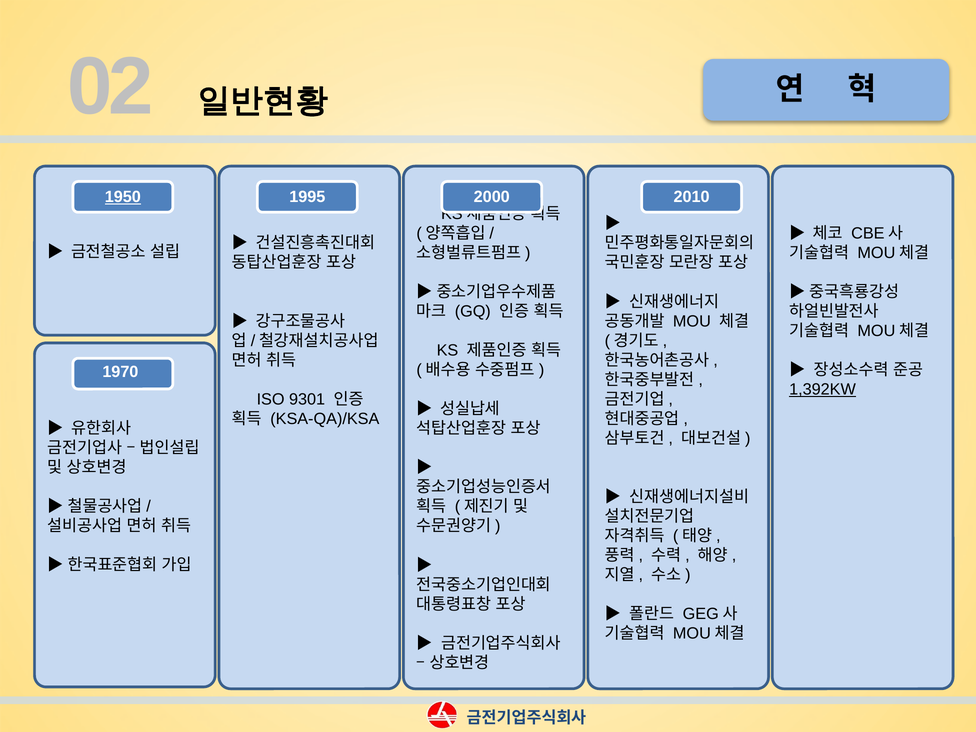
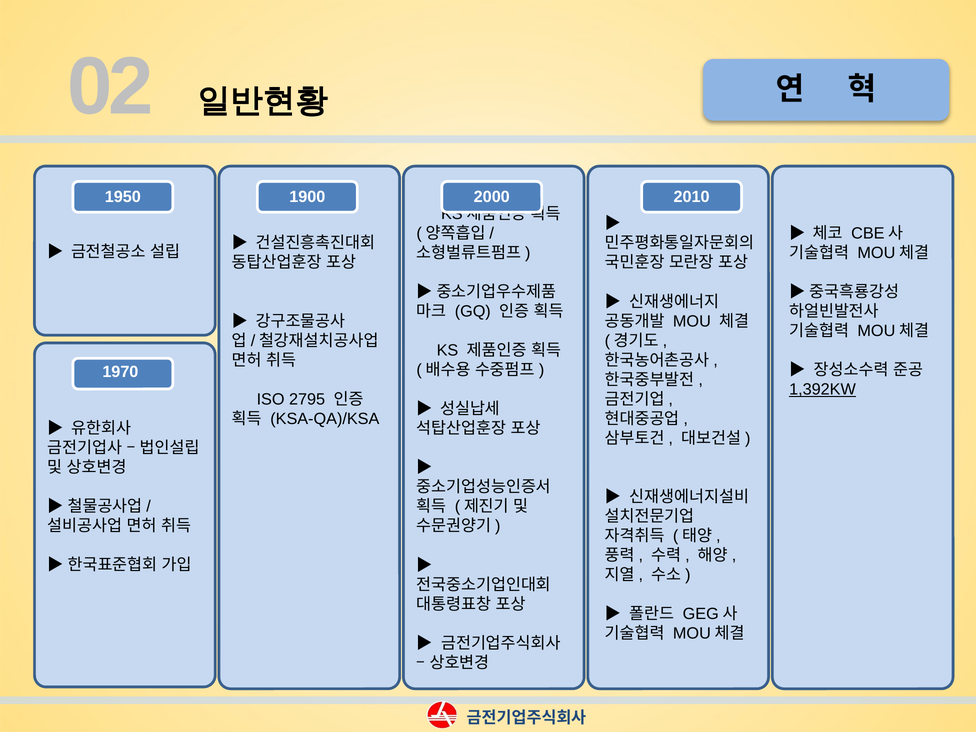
1950 underline: present -> none (123, 197)
1995: 1995 -> 1900 (307, 197)
9301: 9301 -> 2795 (307, 399)
